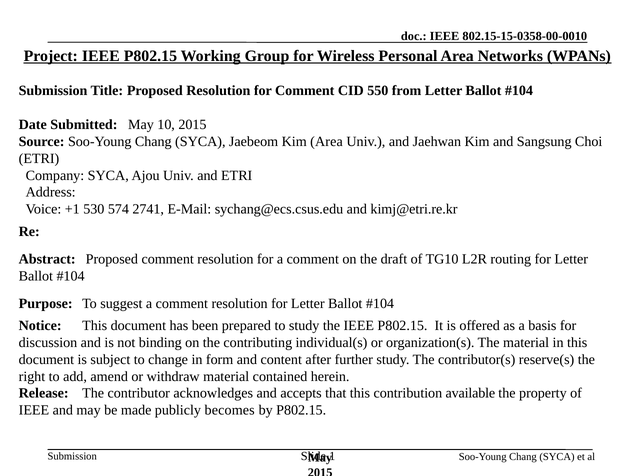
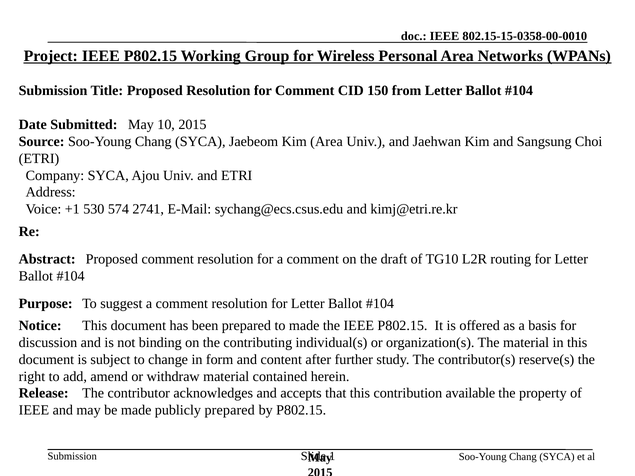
550: 550 -> 150 (378, 91)
to study: study -> made (304, 326)
publicly becomes: becomes -> prepared (230, 410)
